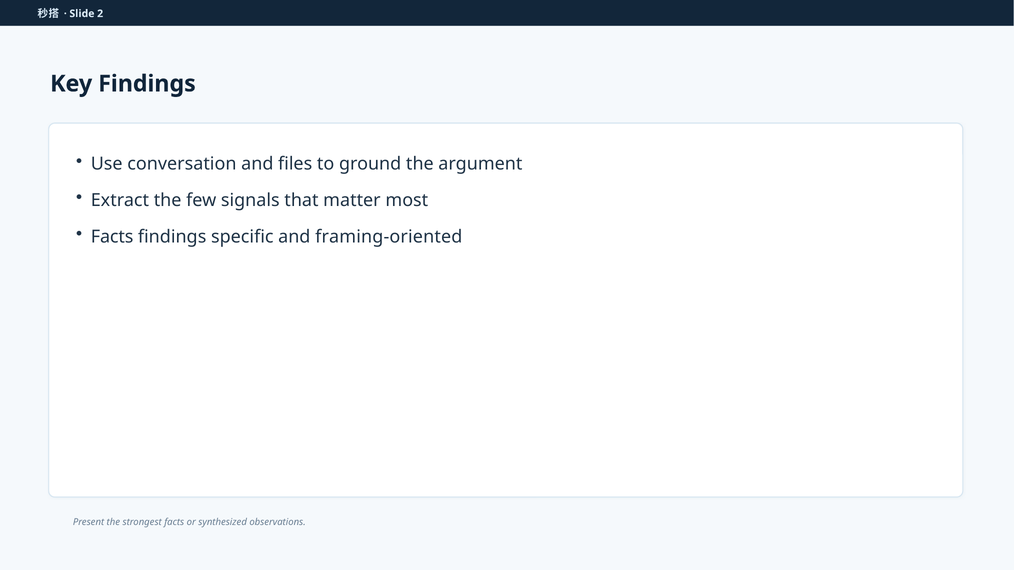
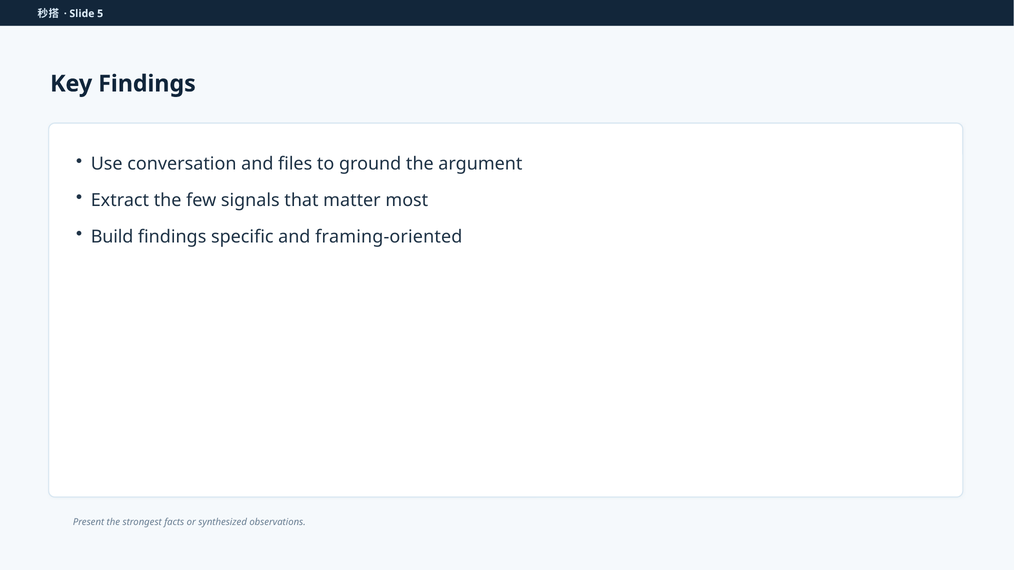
2: 2 -> 5 (100, 14)
Facts: Facts -> Build (112, 237)
